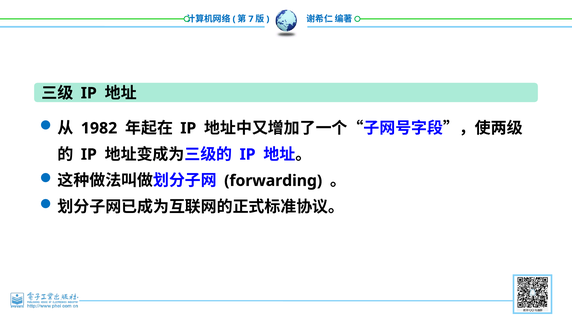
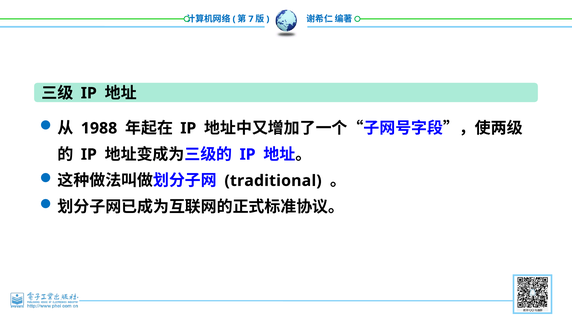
1982: 1982 -> 1988 (99, 128)
forwarding: forwarding -> traditional (273, 181)
